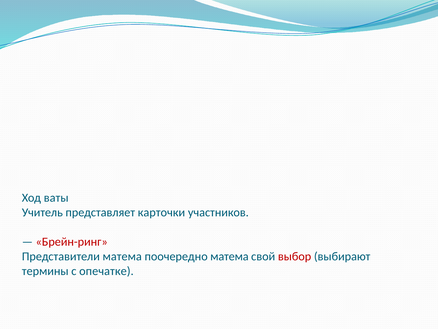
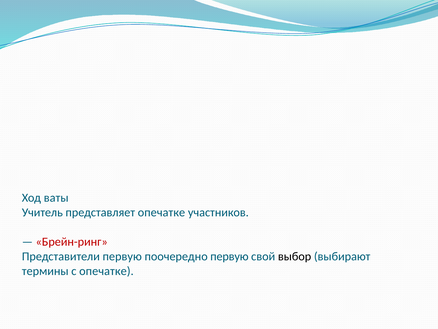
представляет карточки: карточки -> опечатке (161, 212)
Представители матема: матема -> первую (122, 256)
поочередно матема: матема -> первую (229, 256)
выбор colour: red -> black (295, 256)
